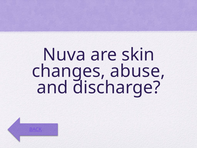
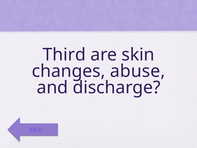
Nuva: Nuva -> Third (64, 55)
